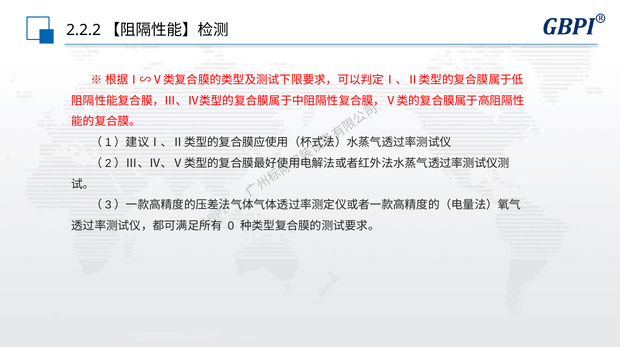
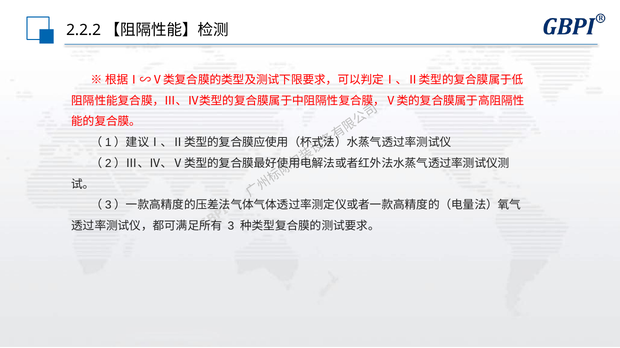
0: 0 -> 3 (231, 226)
